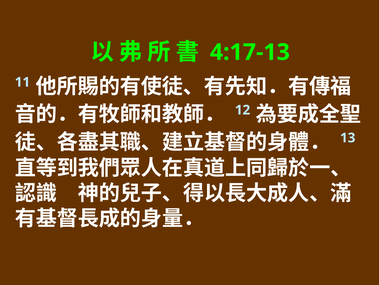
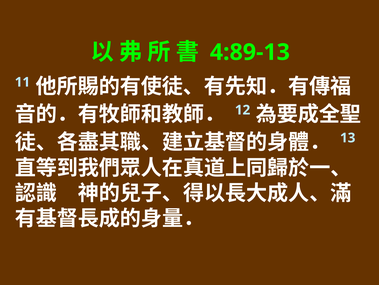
4:17-13: 4:17-13 -> 4:89-13 (250, 52)
